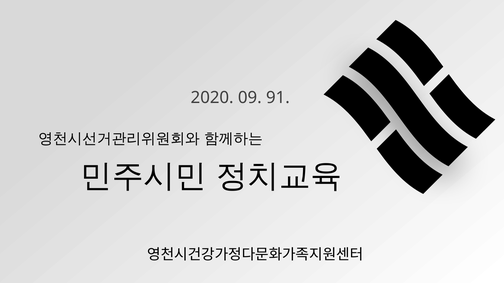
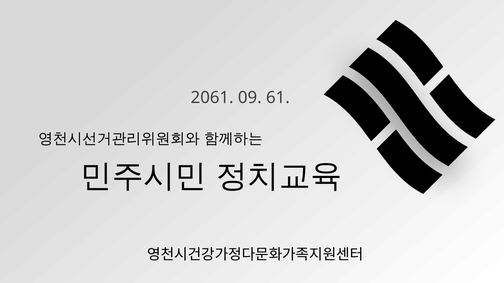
2020: 2020 -> 2061 (212, 98)
91: 91 -> 61 (278, 98)
